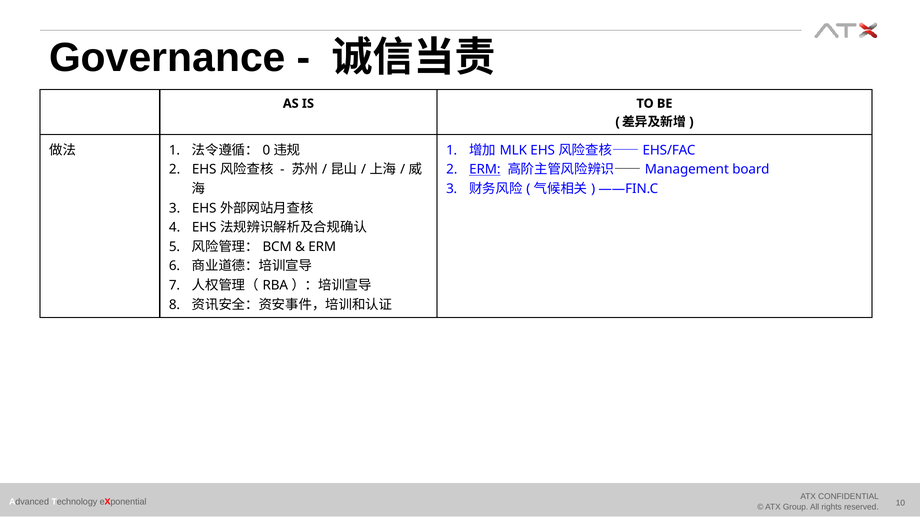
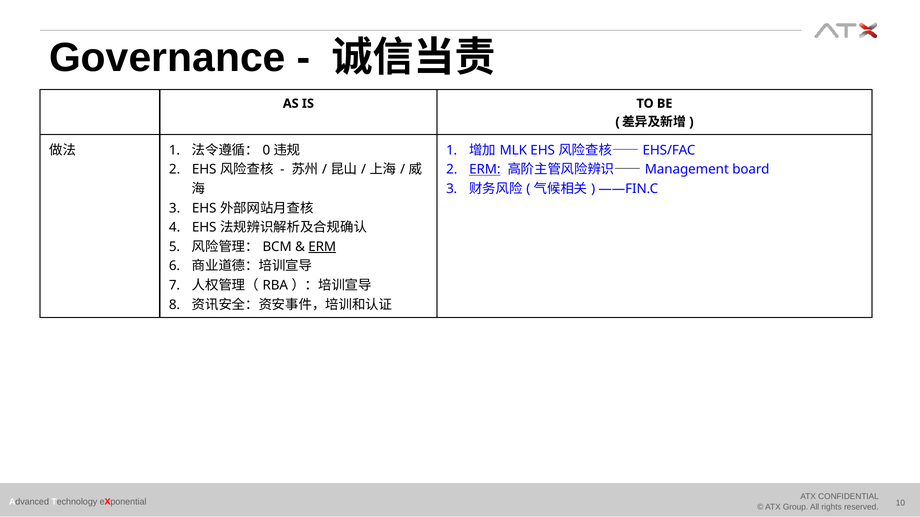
ERM underline: none -> present (322, 247)
